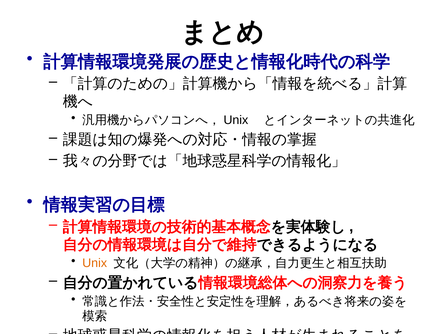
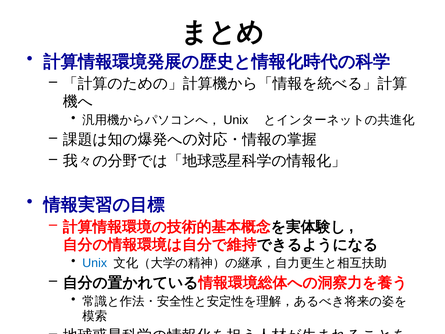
Unix colour: orange -> blue (95, 263)
